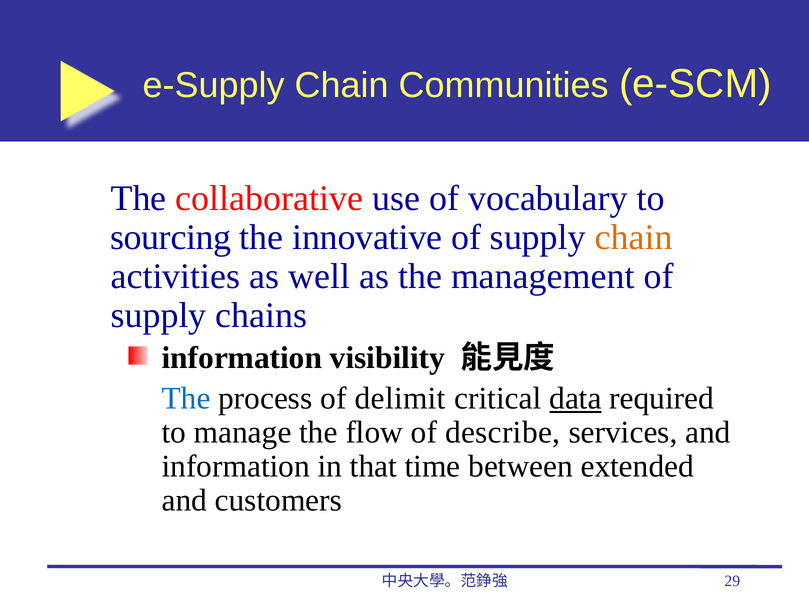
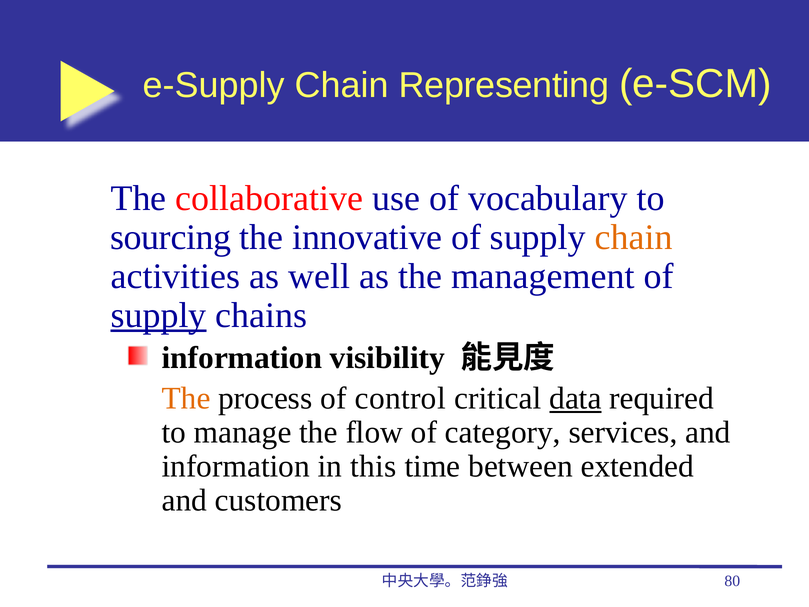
Communities: Communities -> Representing (504, 85)
supply underline: none -> present (159, 315)
The colour: blue -> orange (186, 398)
delimit: delimit -> control (400, 398)
describe: describe -> category (503, 432)
that: that -> this (373, 466)
29: 29 -> 80 (732, 581)
